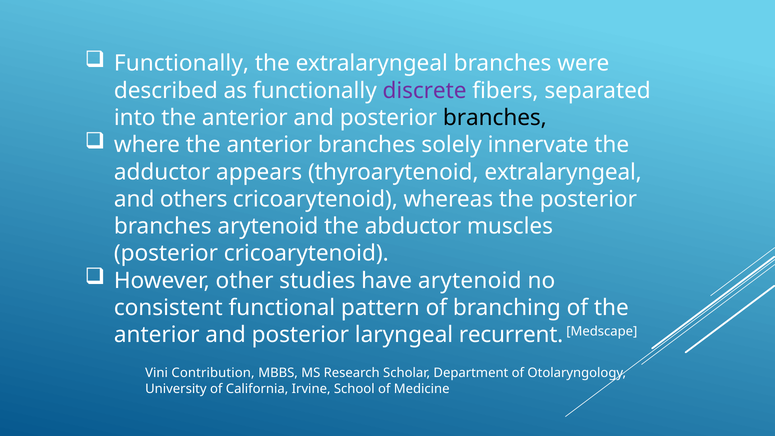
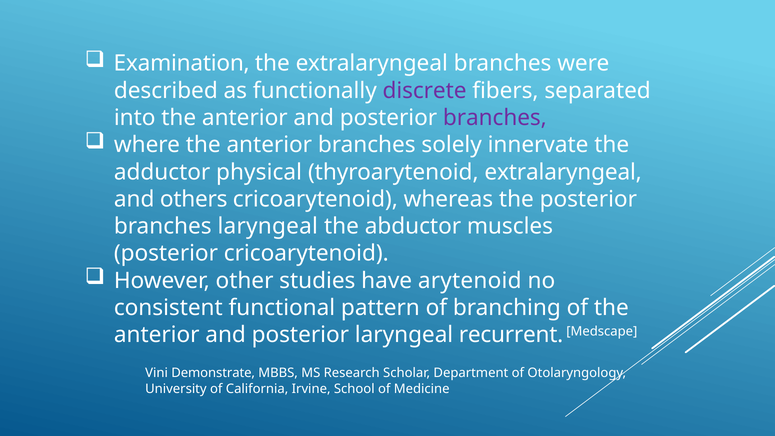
Functionally: Functionally -> Examination (182, 63)
branches colour: black -> purple (495, 118)
appears: appears -> physical (259, 172)
branches arytenoid: arytenoid -> laryngeal (268, 226)
Contribution: Contribution -> Demonstrate (213, 373)
